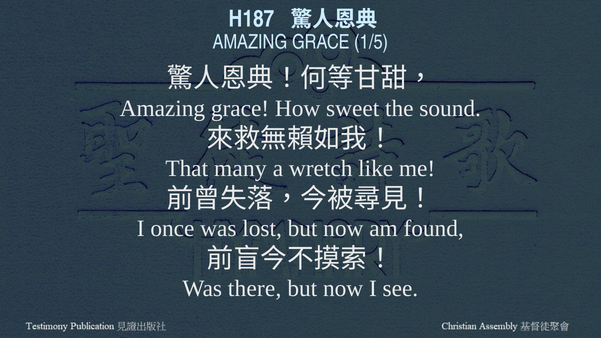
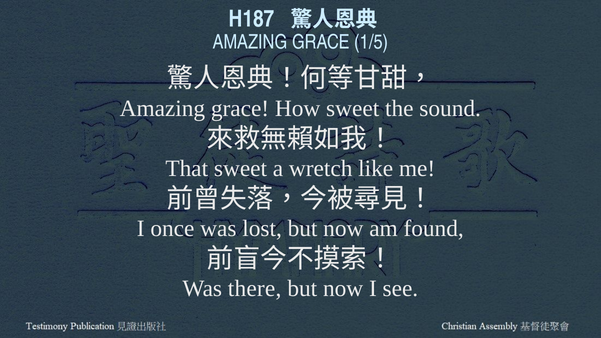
That many: many -> sweet (240, 169)
